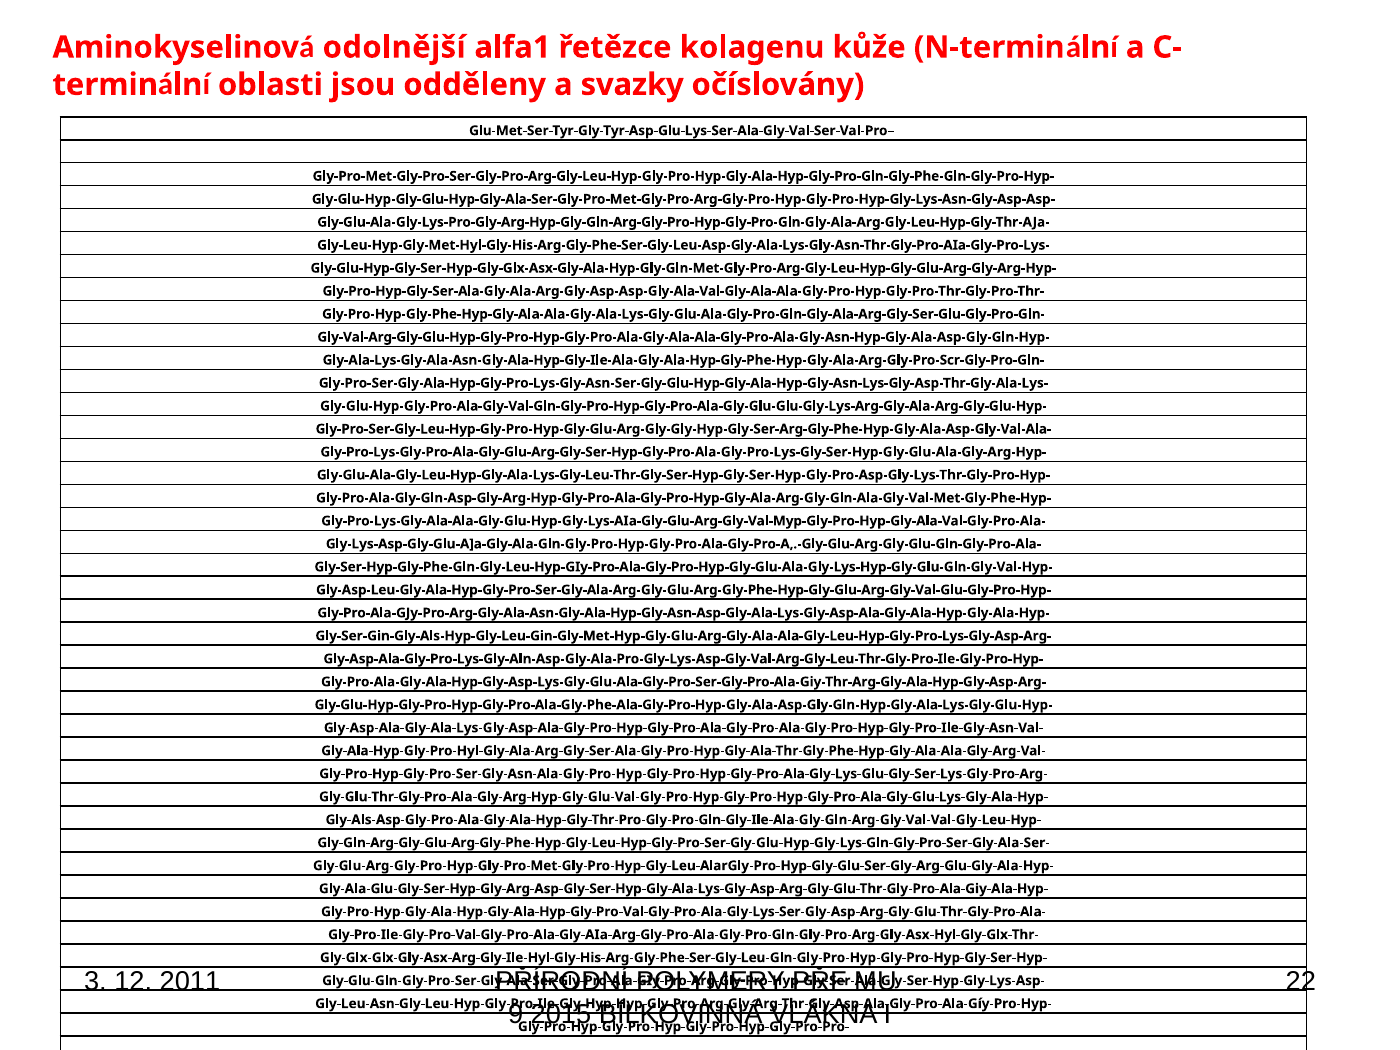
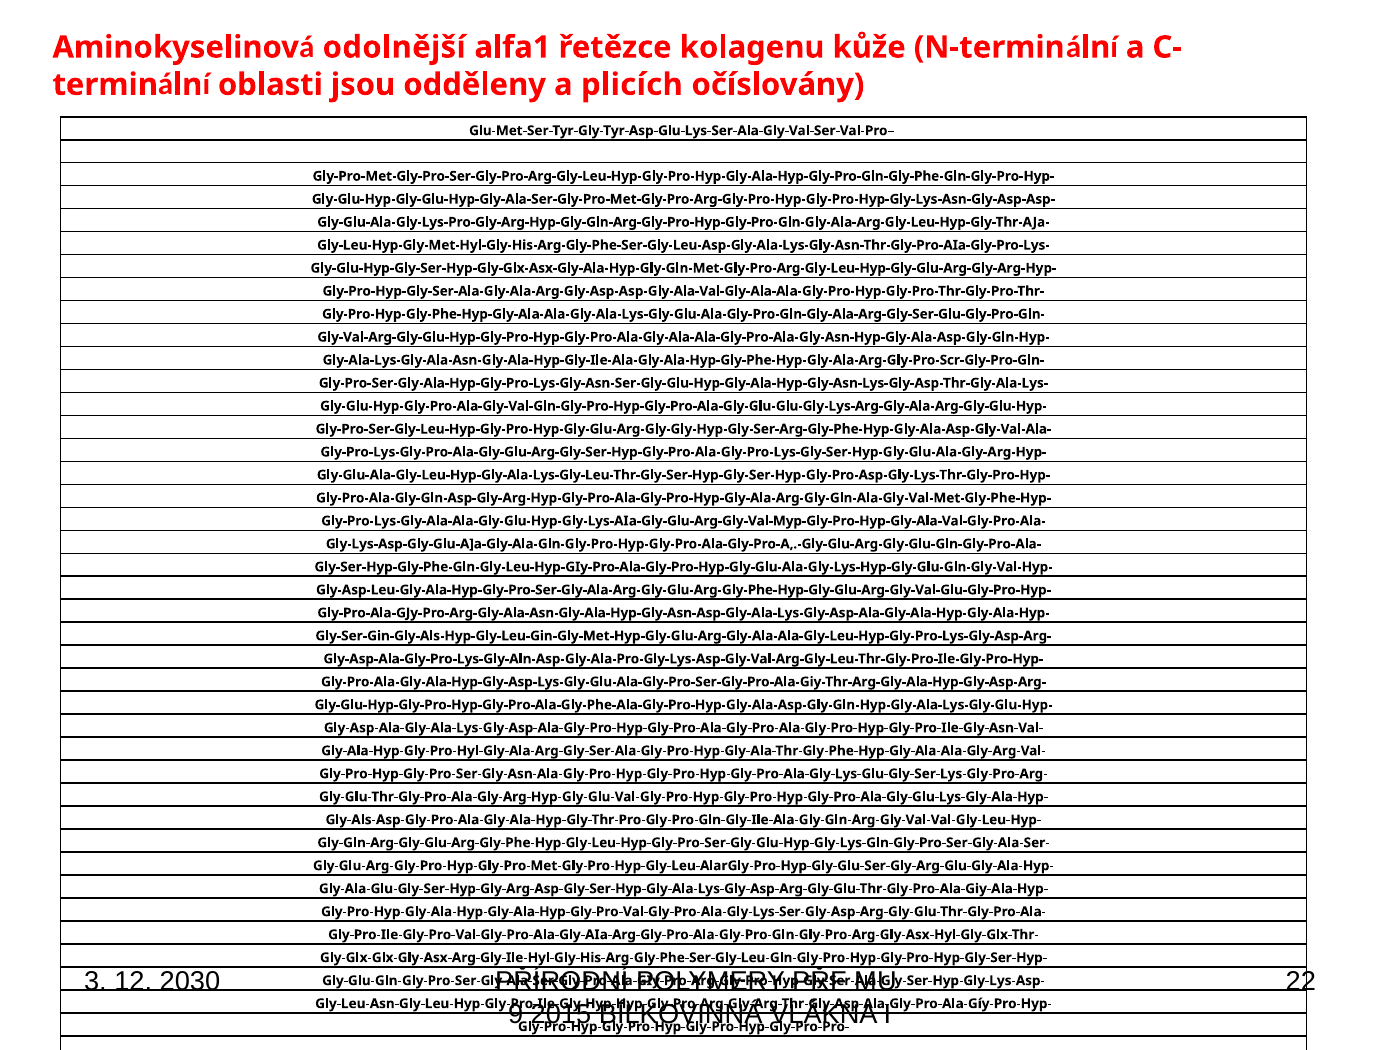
svazky: svazky -> plicích (632, 85)
2011: 2011 -> 2030 (190, 981)
